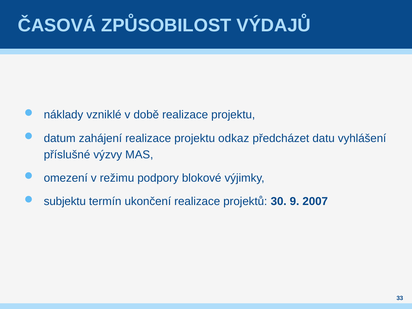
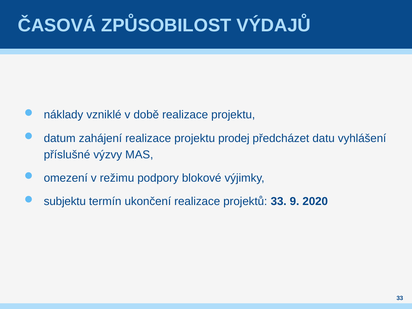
odkaz: odkaz -> prodej (234, 138)
projektů 30: 30 -> 33 (279, 201)
2007: 2007 -> 2020 (315, 201)
